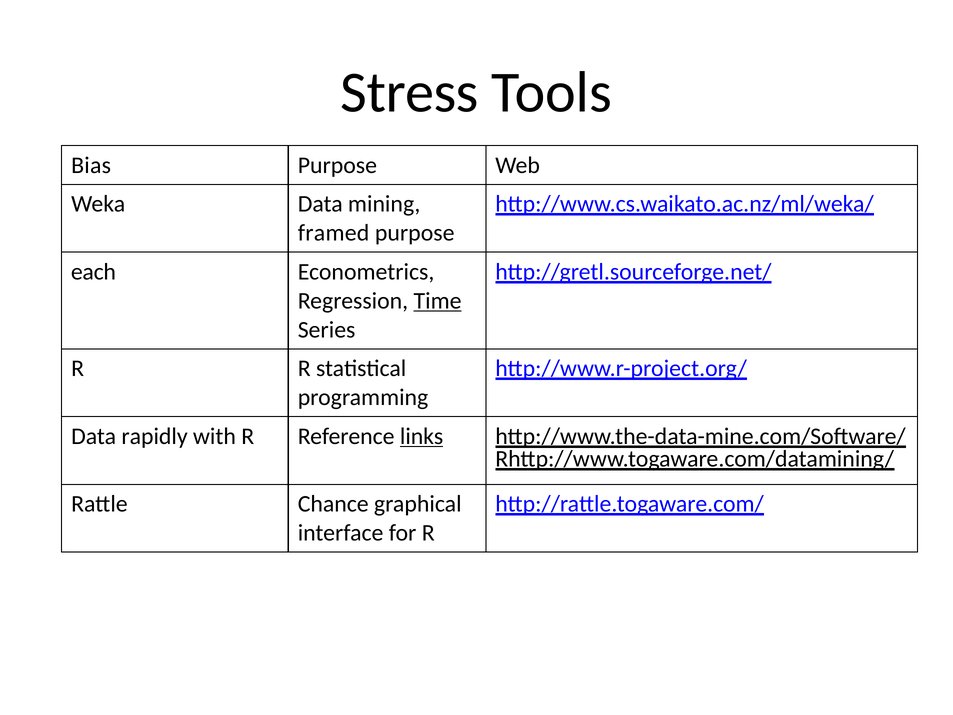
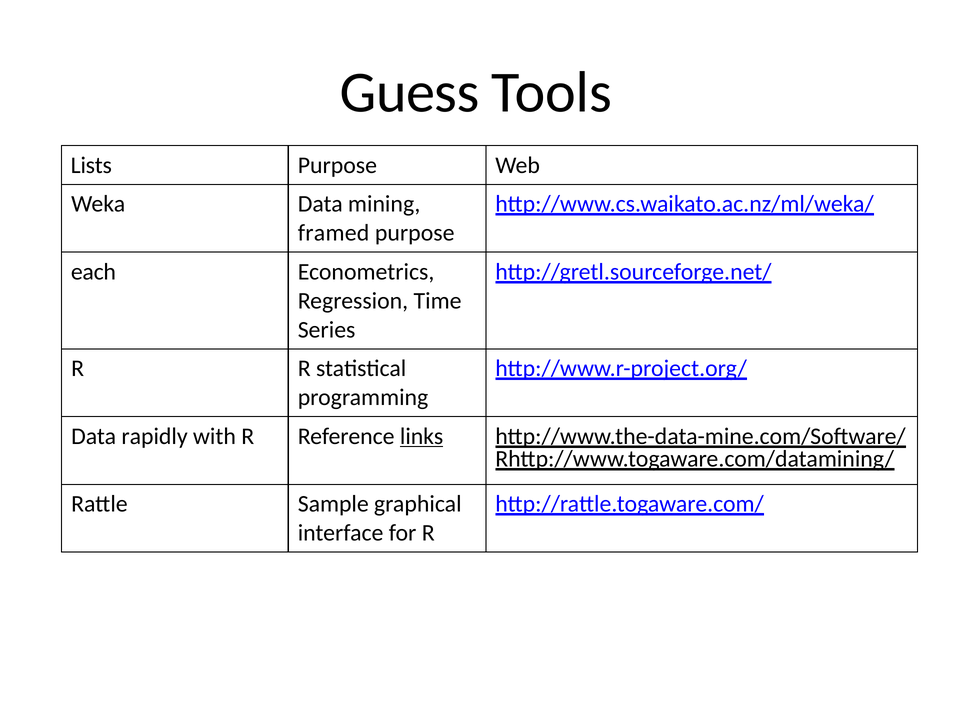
Stress: Stress -> Guess (410, 92)
Bias: Bias -> Lists (91, 165)
Time underline: present -> none (438, 301)
Chance: Chance -> Sample (333, 504)
